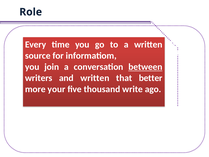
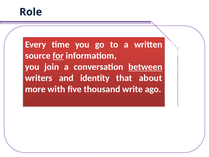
for underline: none -> present (58, 56)
and written: written -> identity (95, 78)
better: better -> about (151, 78)
your: your -> with (56, 89)
